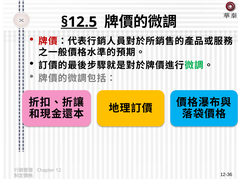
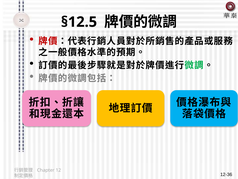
§12.5 underline: present -> none (79, 22)
